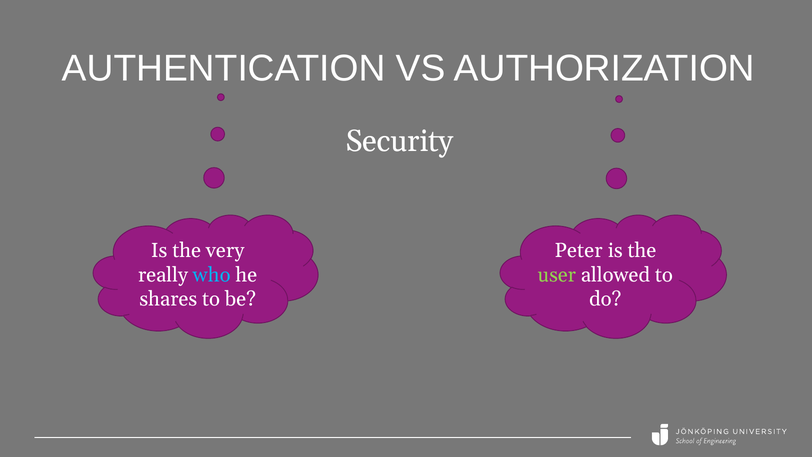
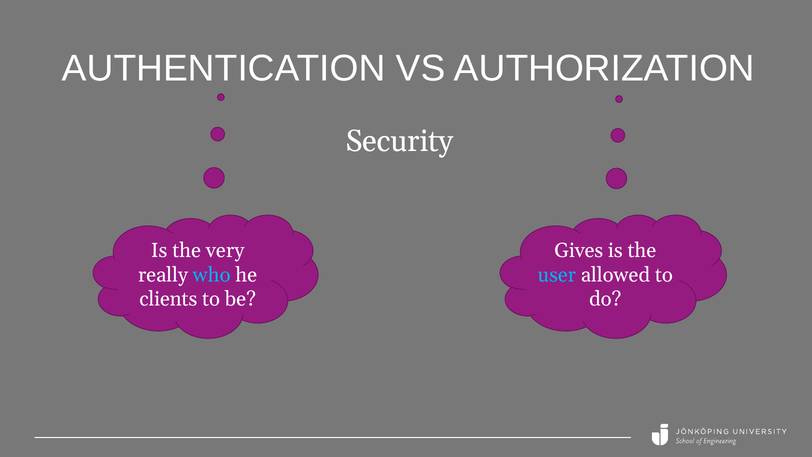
Peter: Peter -> Gives (579, 250)
user colour: light green -> light blue (557, 275)
shares: shares -> clients (168, 299)
